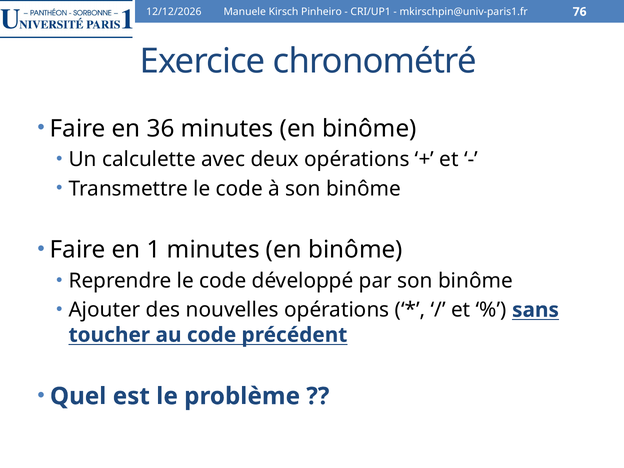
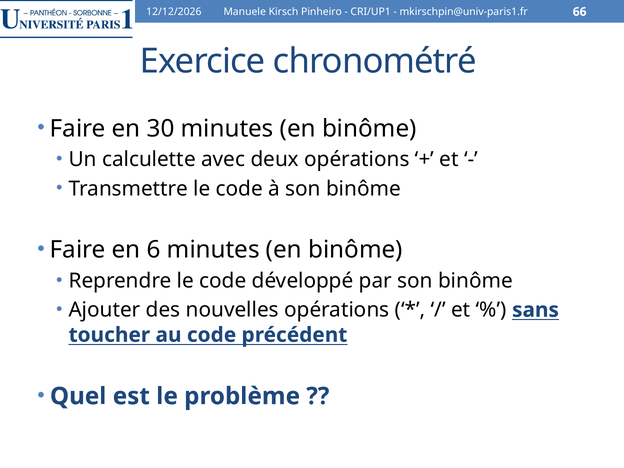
76: 76 -> 66 (580, 12)
36: 36 -> 30 (161, 129)
1: 1 -> 6 (154, 250)
